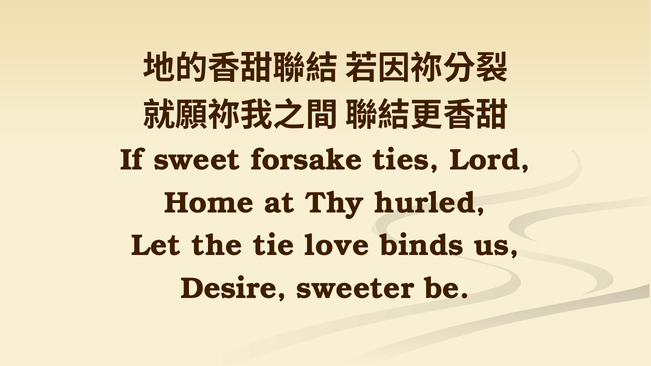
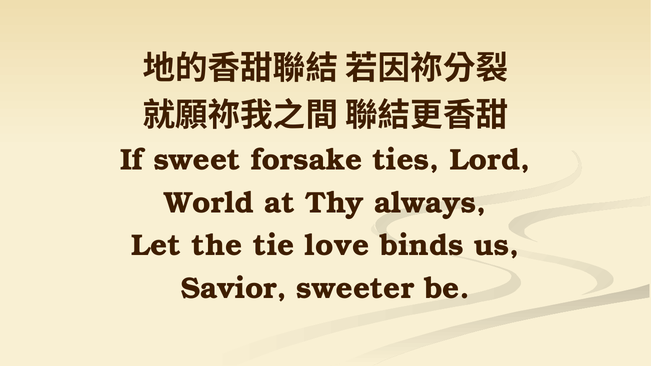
Home: Home -> World (209, 203)
hurled: hurled -> always (430, 203)
Desire: Desire -> Savior (234, 289)
